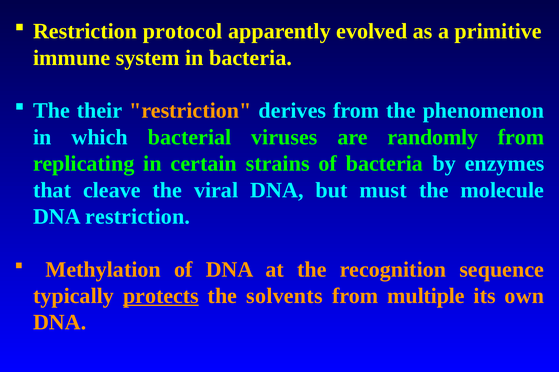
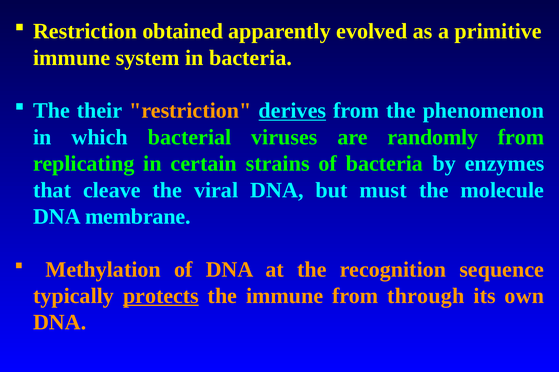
protocol: protocol -> obtained (183, 31)
derives underline: none -> present (292, 111)
DNA restriction: restriction -> membrane (138, 217)
the solvents: solvents -> immune (285, 296)
multiple: multiple -> through (426, 296)
